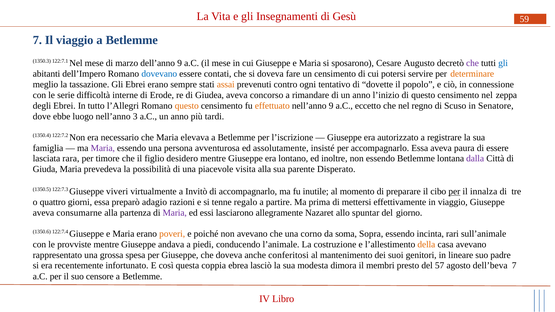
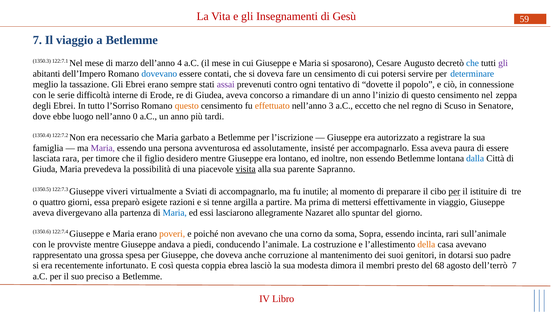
dell’anno 9: 9 -> 4 (180, 63)
che colour: purple -> blue (472, 63)
gli colour: blue -> purple (503, 63)
determinare colour: orange -> blue (472, 74)
assai colour: orange -> purple (226, 85)
l’Allegri: l’Allegri -> l’Sorriso (123, 106)
nell’anno 9: 9 -> 3 (331, 106)
3: 3 -> 0 (135, 117)
elevava: elevava -> garbato (195, 138)
dalla colour: purple -> blue (475, 159)
visita underline: none -> present (246, 169)
Disperato: Disperato -> Sapranno (336, 169)
Invitò: Invitò -> Sviati (196, 192)
innalza: innalza -> istituire (484, 192)
adagio: adagio -> esigete (155, 203)
regalo: regalo -> argilla (246, 203)
consumarne: consumarne -> divergevano (79, 213)
Maria colour: purple -> blue (175, 213)
conferitosi: conferitosi -> corruzione (289, 255)
lineare: lineare -> dotarsi (461, 255)
57: 57 -> 68 (440, 266)
dell’beva: dell’beva -> dell’terrò (490, 266)
censore: censore -> preciso (100, 277)
